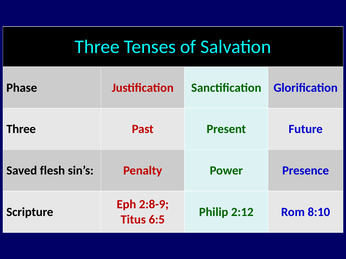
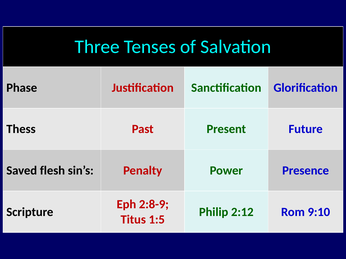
Three: Three -> Thess (21, 129)
8:10: 8:10 -> 9:10 (319, 212)
6:5: 6:5 -> 1:5 (157, 220)
